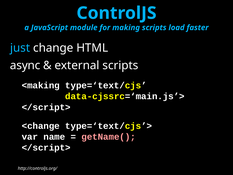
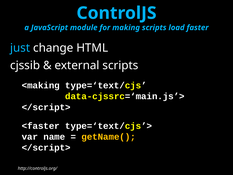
async: async -> cjssib (25, 65)
<change: <change -> <faster (41, 126)
getName( colour: pink -> yellow (109, 137)
